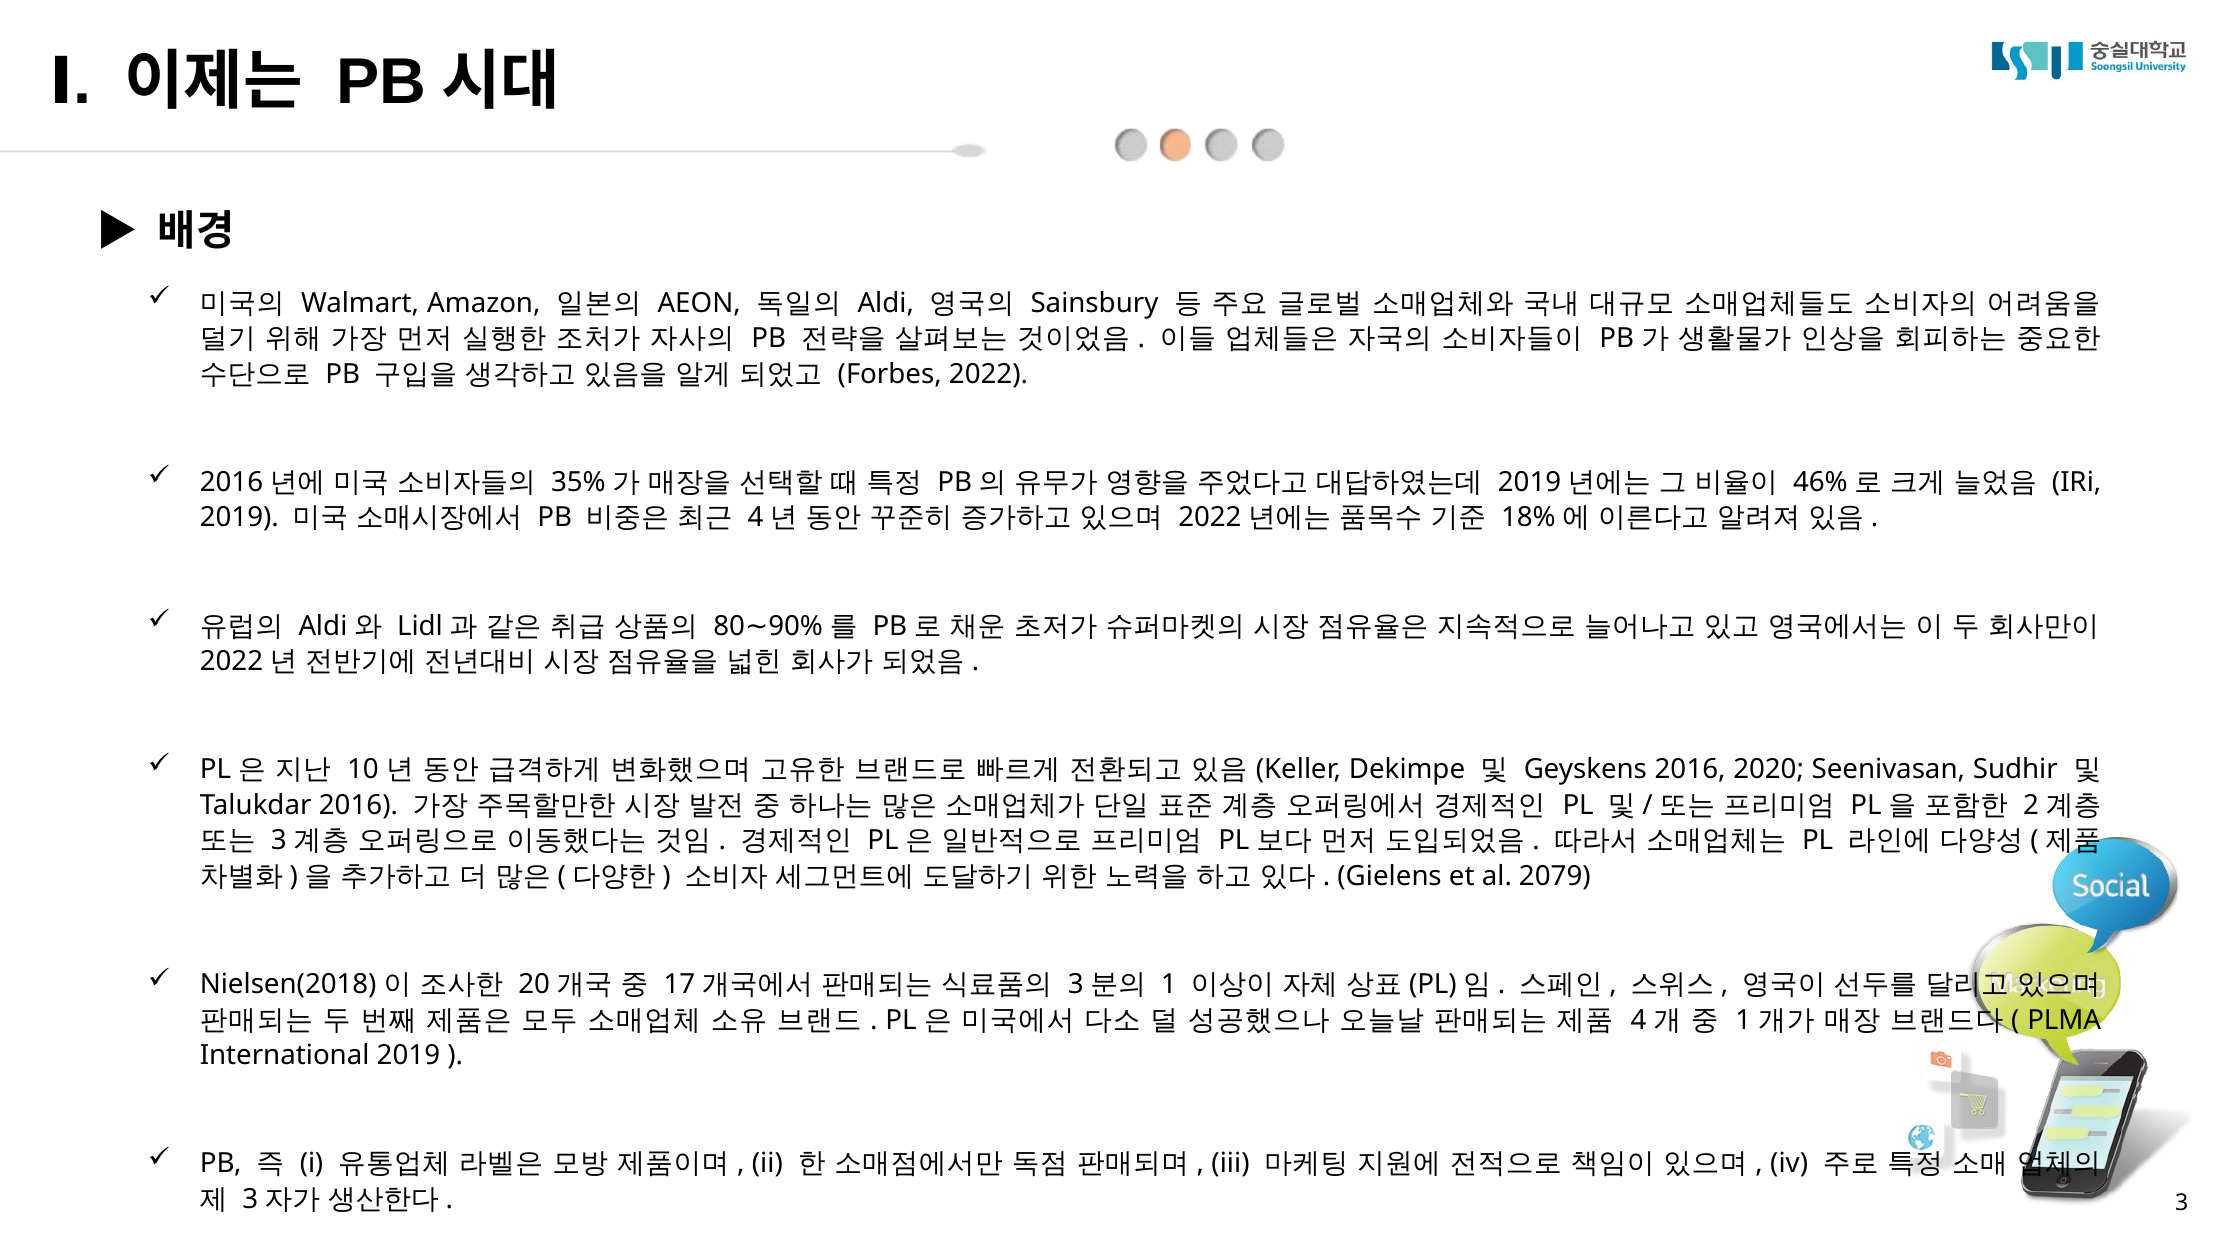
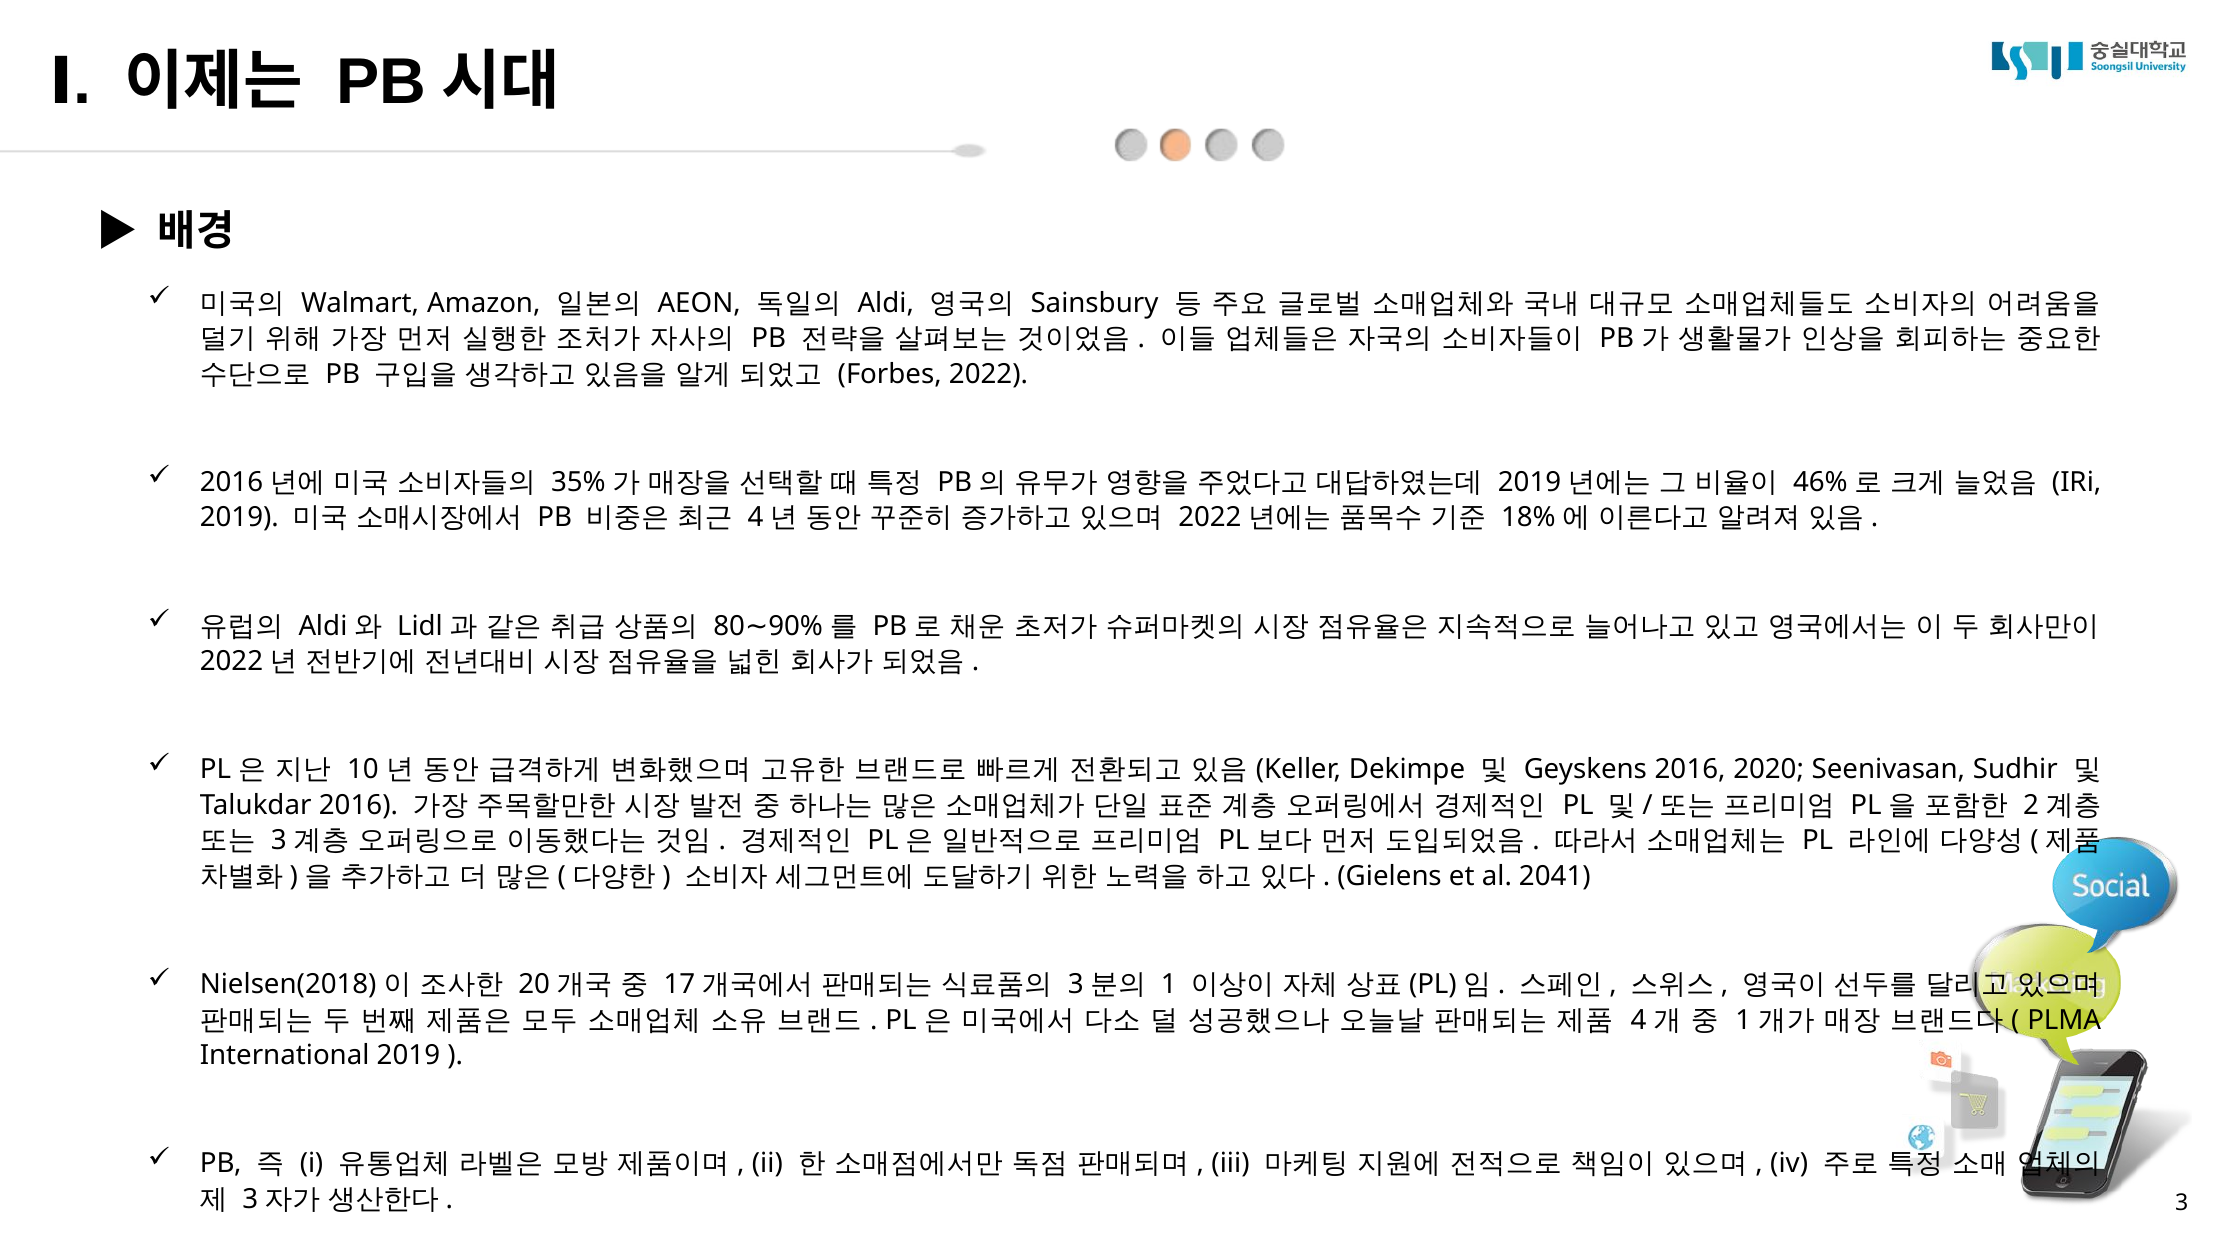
2079: 2079 -> 2041 (1555, 876)
